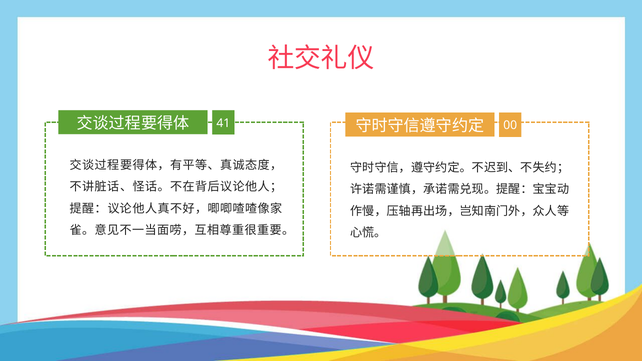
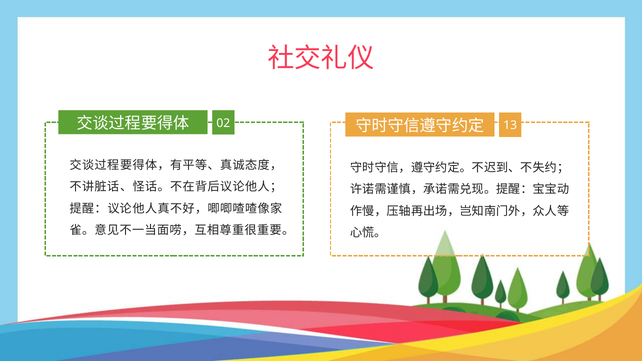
41: 41 -> 02 (223, 123)
00: 00 -> 13 (510, 126)
